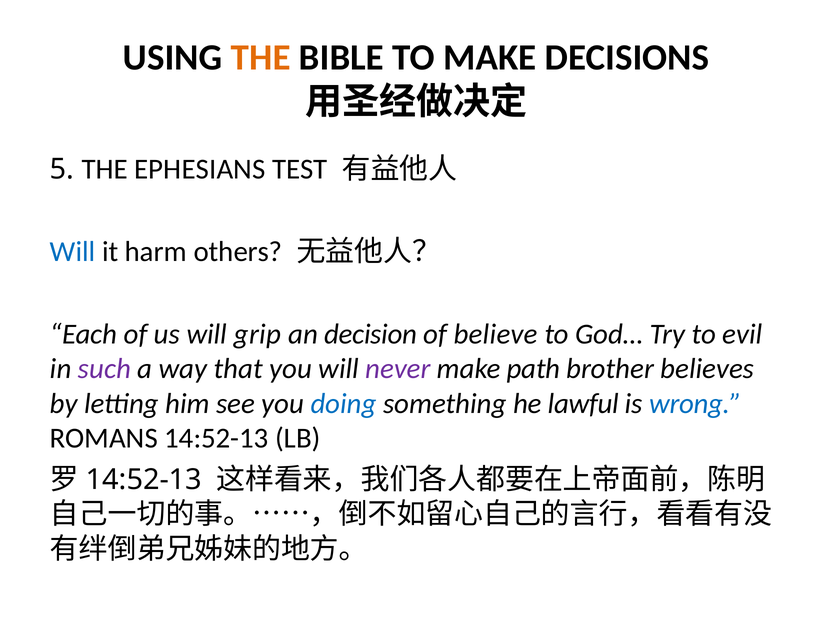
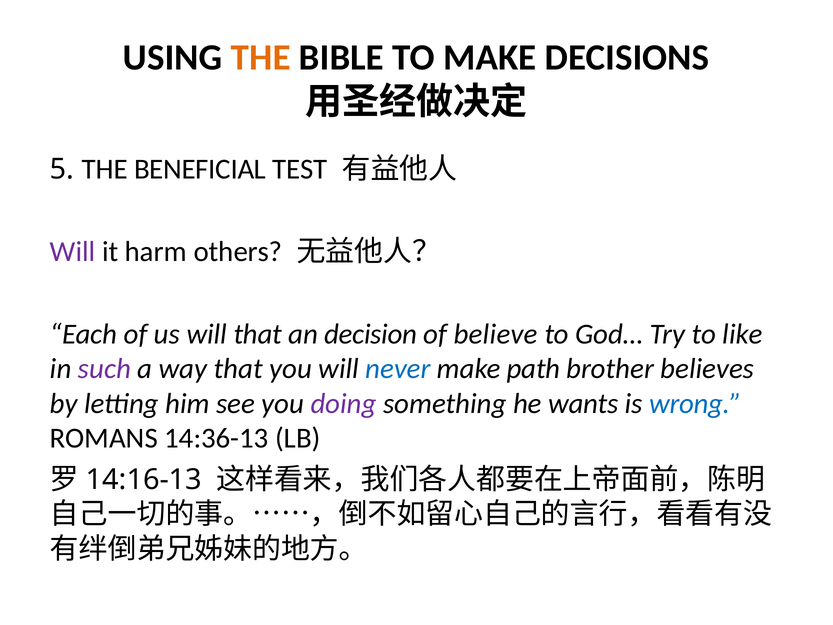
EPHESIANS: EPHESIANS -> BENEFICIAL (200, 169)
Will colour: blue -> purple (73, 252)
will grip: grip -> that (258, 334)
evil: evil -> like (742, 334)
never colour: purple -> blue (398, 369)
doing colour: blue -> purple (344, 403)
lawful: lawful -> wants (583, 403)
ROMANS 14:52-13: 14:52-13 -> 14:36-13 (216, 438)
14:52-13: 14:52-13 -> 14:16-13 (144, 479)
